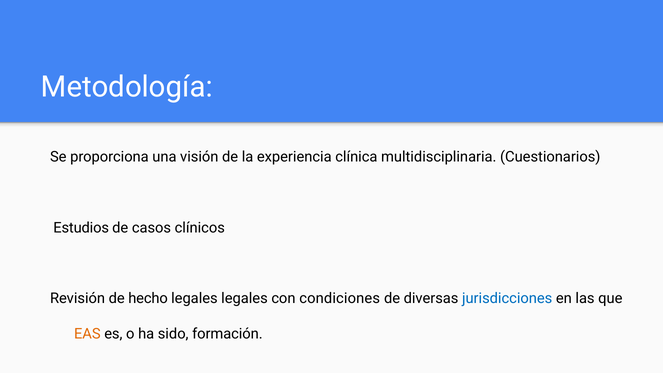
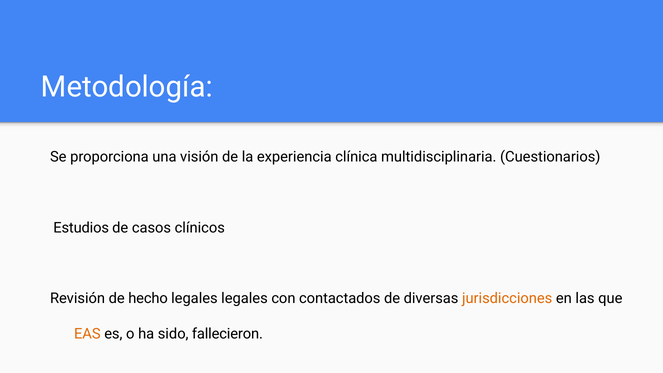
condiciones: condiciones -> contactados (340, 298)
jurisdicciones colour: blue -> orange (507, 298)
formación: formación -> fallecieron (227, 334)
